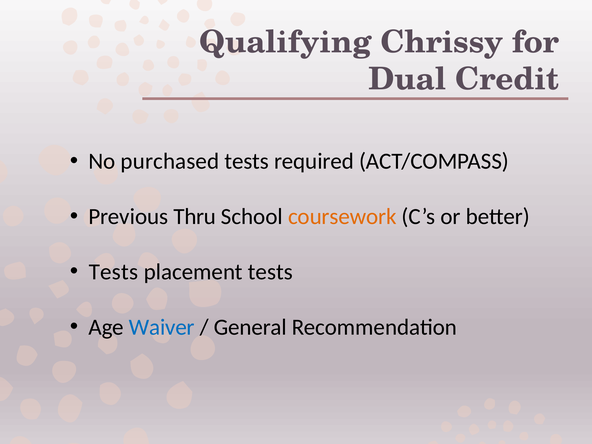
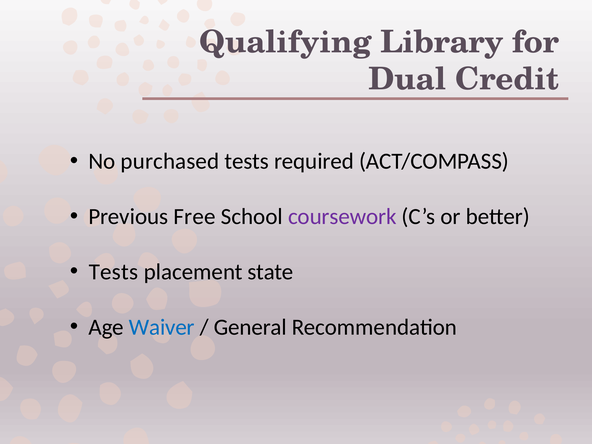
Chrissy: Chrissy -> Library (442, 42)
Thru: Thru -> Free (194, 217)
coursework colour: orange -> purple (342, 217)
placement tests: tests -> state (270, 272)
